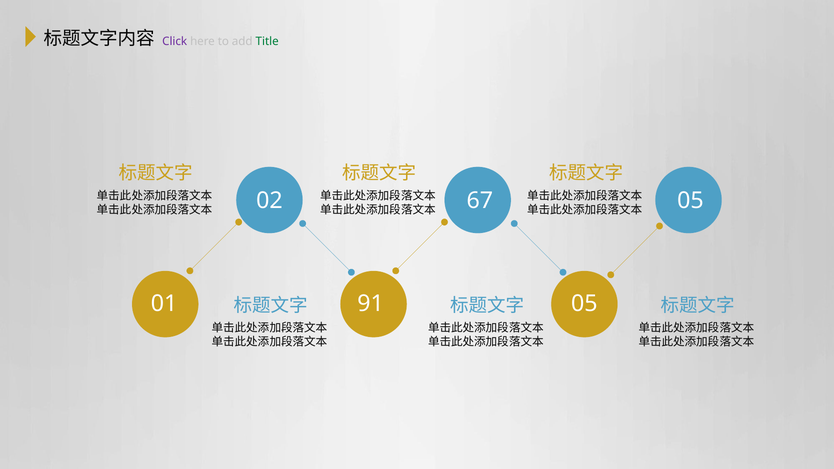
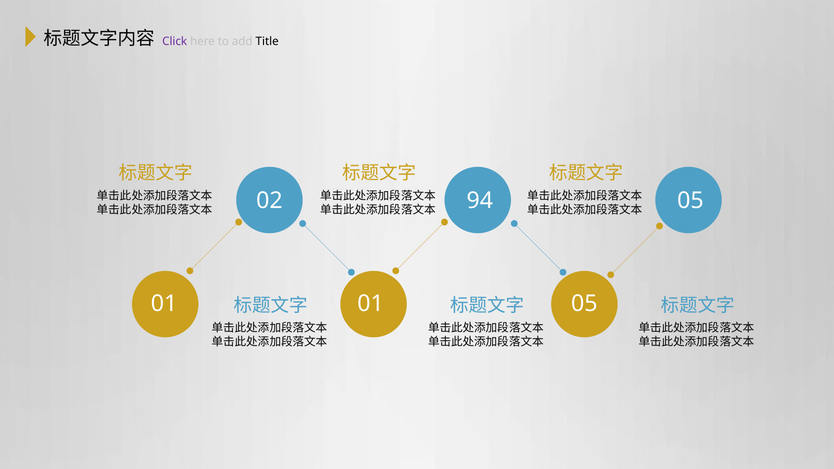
Title colour: green -> black (267, 42)
67: 67 -> 94 (480, 200)
01 91: 91 -> 01 (371, 304)
